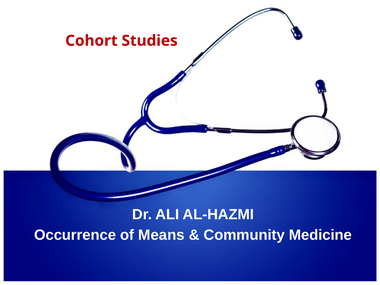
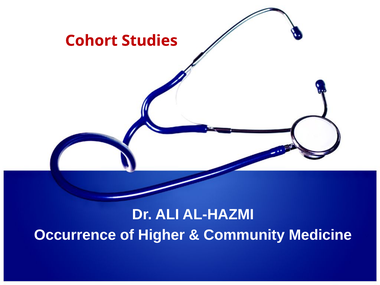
Means: Means -> Higher (161, 235)
